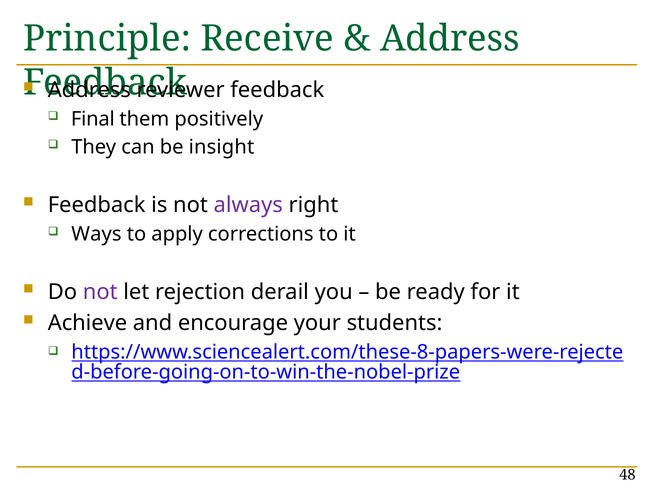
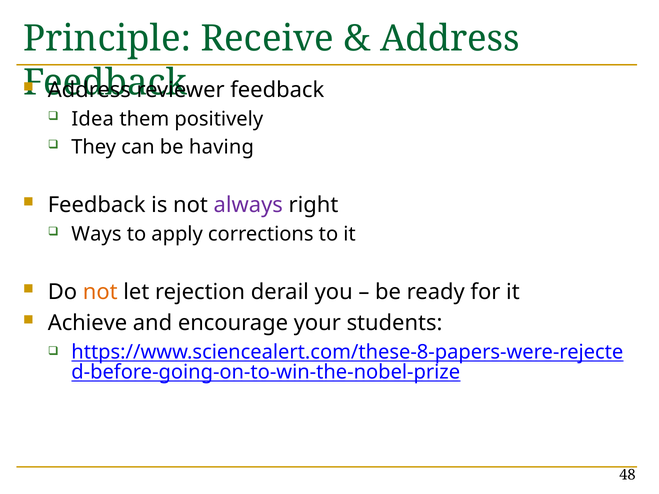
Final: Final -> Idea (93, 119)
insight: insight -> having (221, 147)
not colour: purple -> orange (100, 292)
